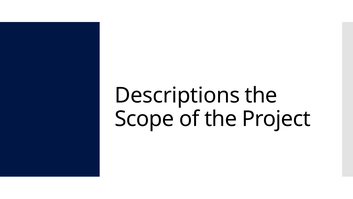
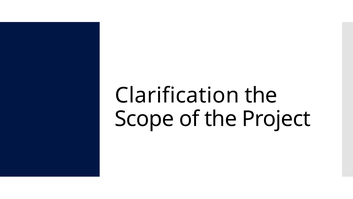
Descriptions: Descriptions -> Clarification (177, 95)
